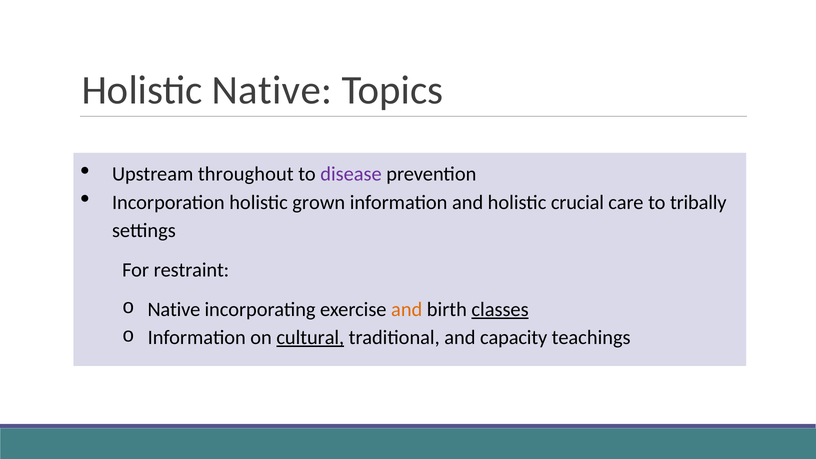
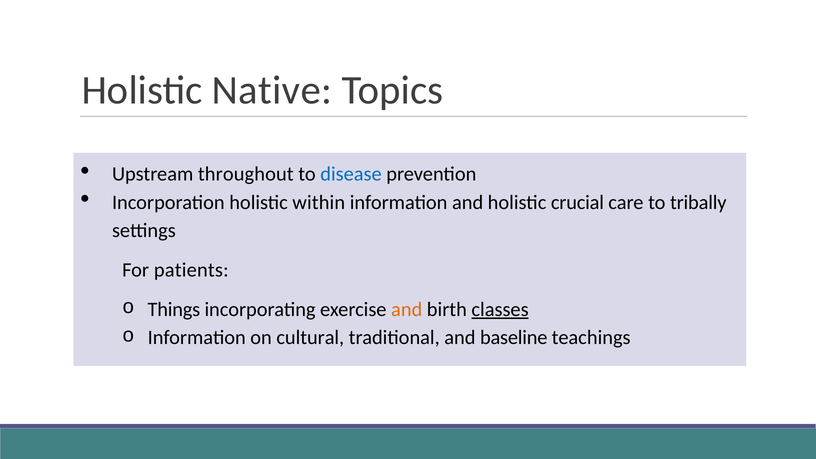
disease colour: purple -> blue (351, 174)
grown: grown -> within (319, 202)
restraint: restraint -> patients (191, 270)
Native: Native -> Things (174, 309)
cultural underline: present -> none (310, 338)
capacity: capacity -> baseline (514, 338)
